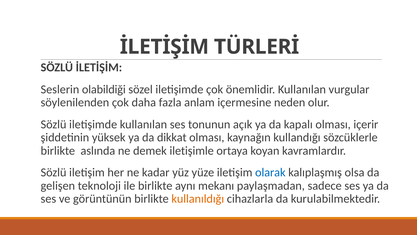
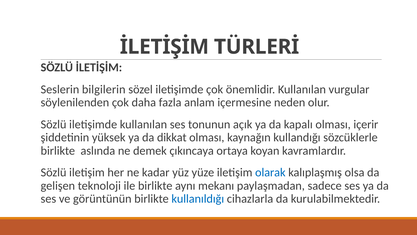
olabildiği: olabildiği -> bilgilerin (104, 89)
iletişimle: iletişimle -> çıkıncaya (192, 150)
kullanıldığı colour: orange -> blue (198, 198)
